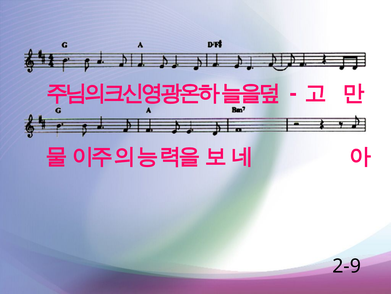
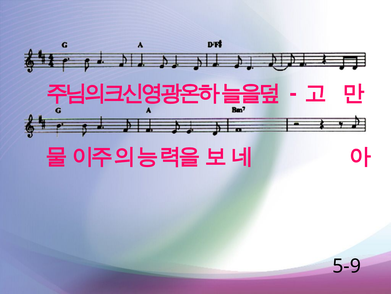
2-9: 2-9 -> 5-9 (347, 265)
